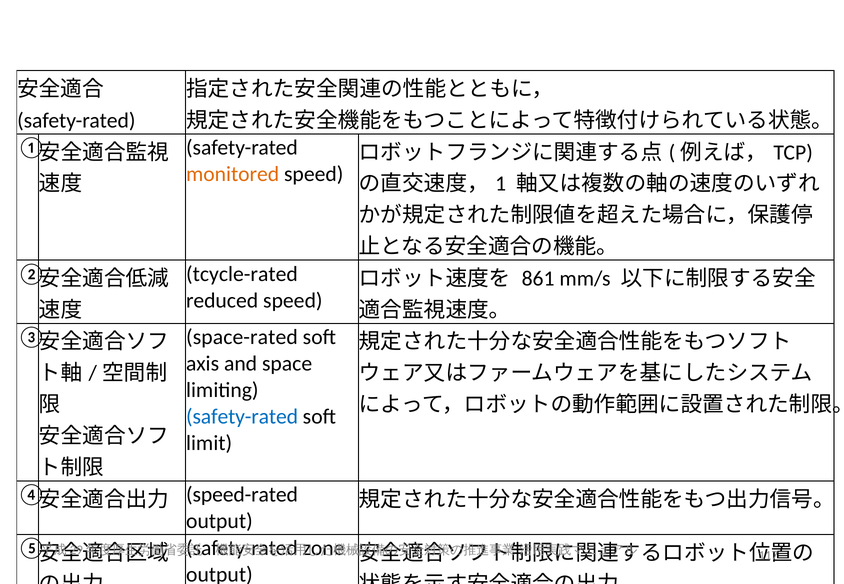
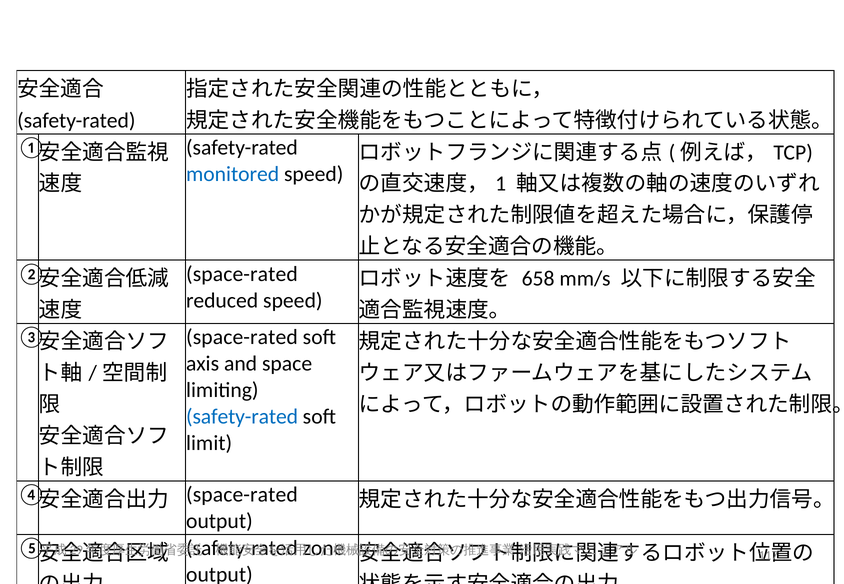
monitored colour: orange -> blue (233, 174)
tcycle-rated: tcycle-rated -> space-rated (242, 274)
861: 861 -> 658 (538, 279)
speed-rated: speed-rated -> space-rated (242, 495)
